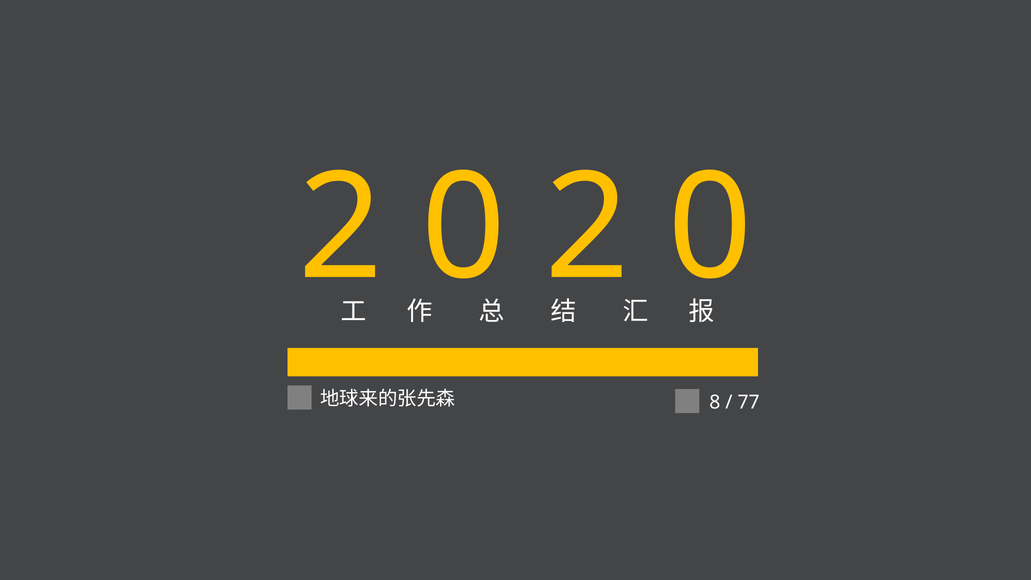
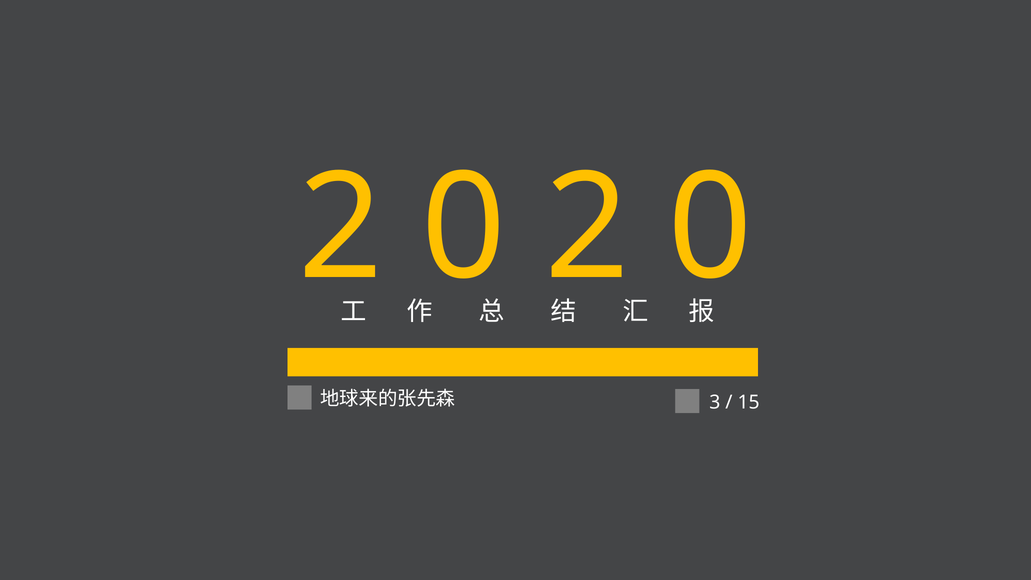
8: 8 -> 3 (715, 402)
77: 77 -> 15 (749, 402)
